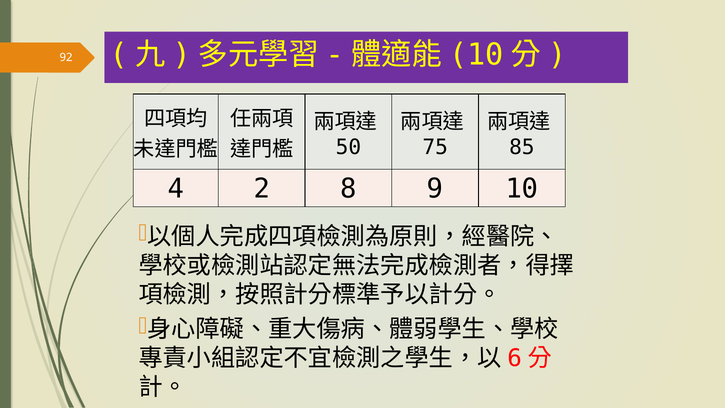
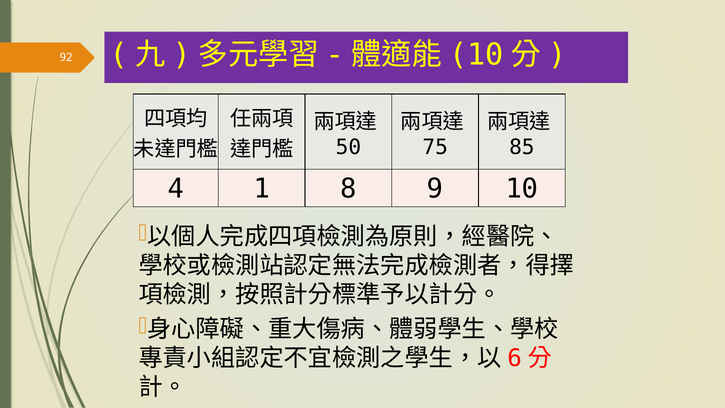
2: 2 -> 1 (262, 188)
